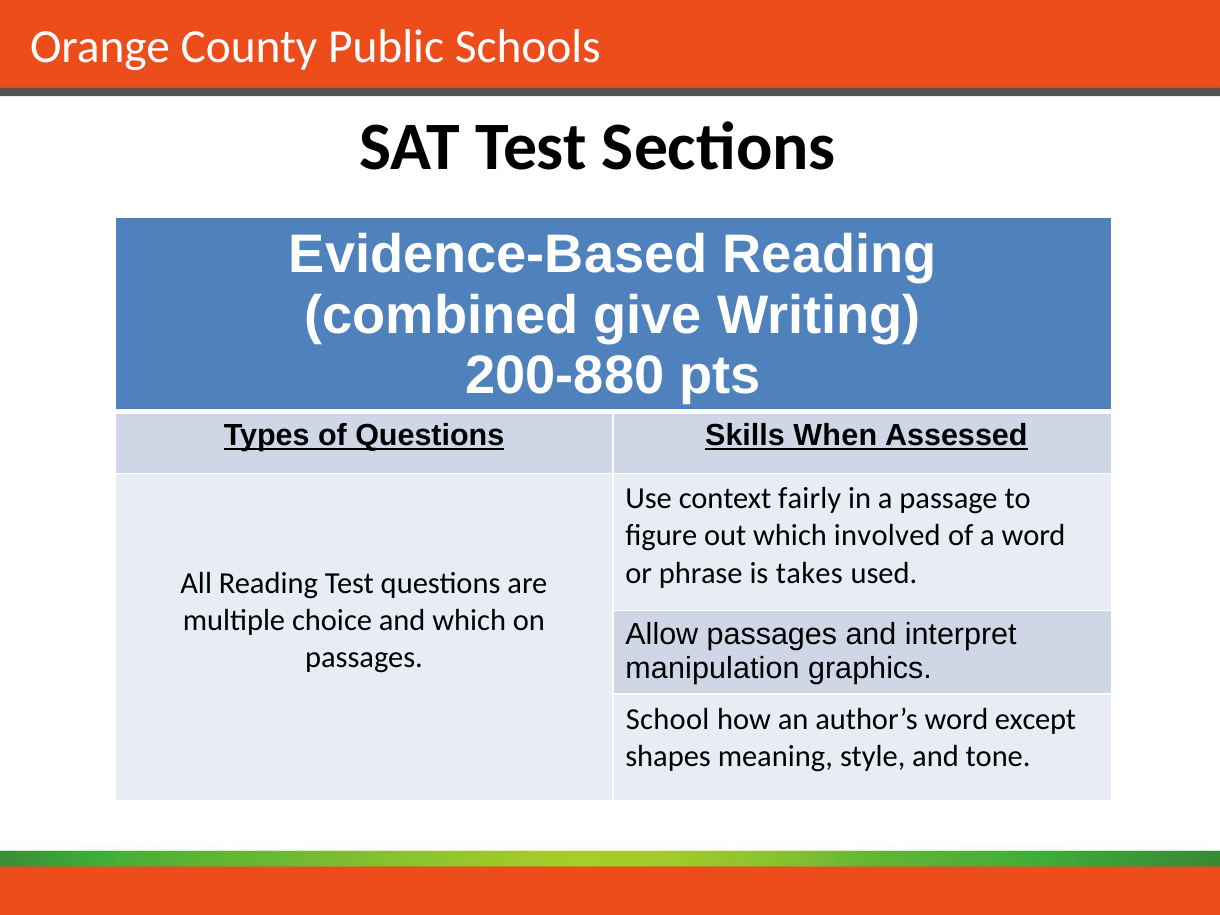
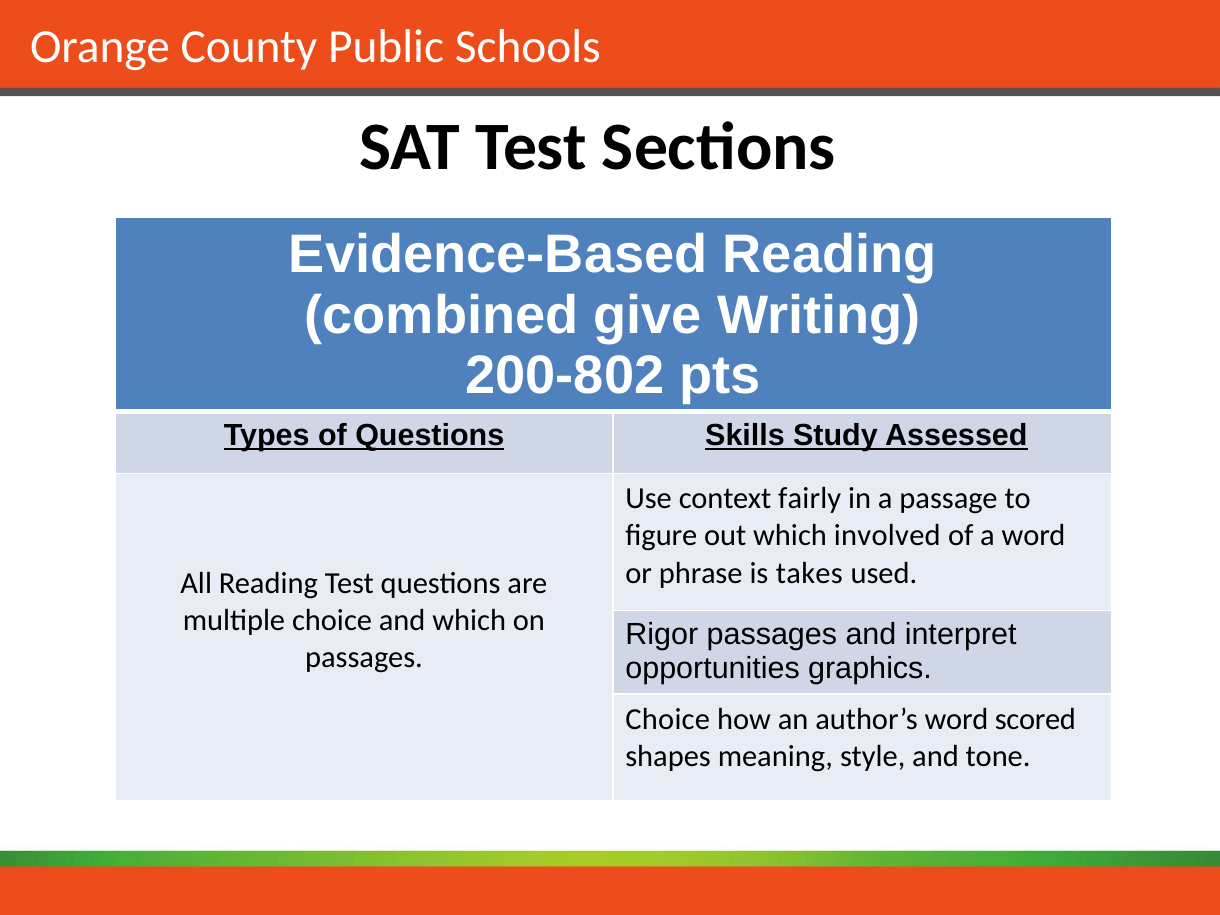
200-880: 200-880 -> 200-802 (565, 376)
When: When -> Study (835, 435)
Allow: Allow -> Rigor (662, 634)
manipulation: manipulation -> opportunities (713, 669)
School: School -> Choice (668, 719)
except: except -> scored (1035, 719)
